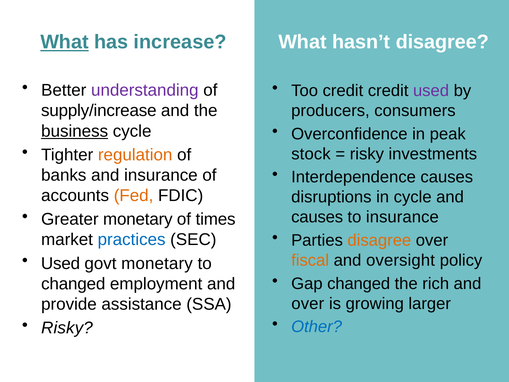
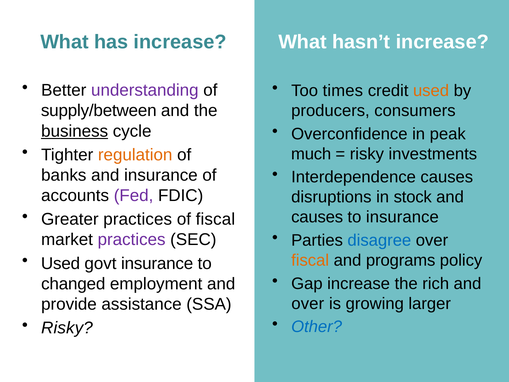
What underline: present -> none (64, 42)
hasn’t disagree: disagree -> increase (442, 42)
Too credit: credit -> times (343, 91)
used colour: purple -> orange (431, 91)
supply/increase: supply/increase -> supply/between (99, 111)
stock: stock -> much (311, 154)
Fed colour: orange -> purple (134, 195)
in cycle: cycle -> stock (413, 197)
Greater monetary: monetary -> practices (138, 219)
of times: times -> fiscal (215, 219)
disagree colour: orange -> blue (379, 240)
practices colour: blue -> purple (132, 240)
oversight: oversight -> programs (401, 260)
govt monetary: monetary -> insurance (157, 263)
Gap changed: changed -> increase (359, 283)
